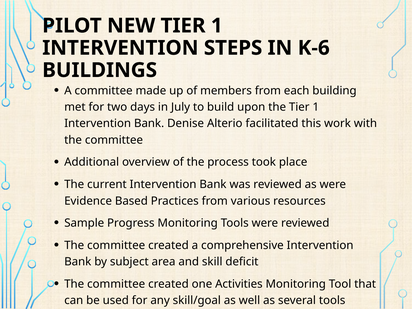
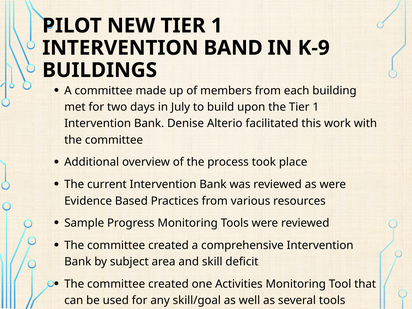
STEPS: STEPS -> BAND (233, 48)
K-6: K-6 -> K-9 (314, 48)
